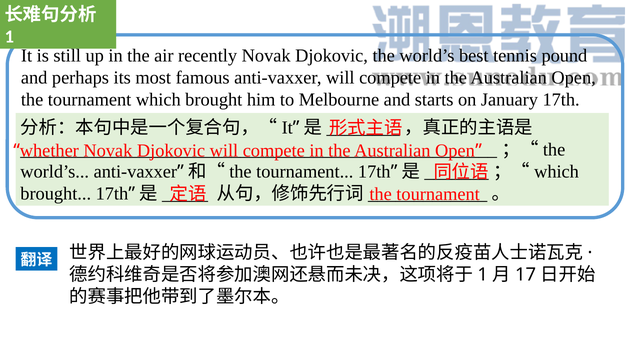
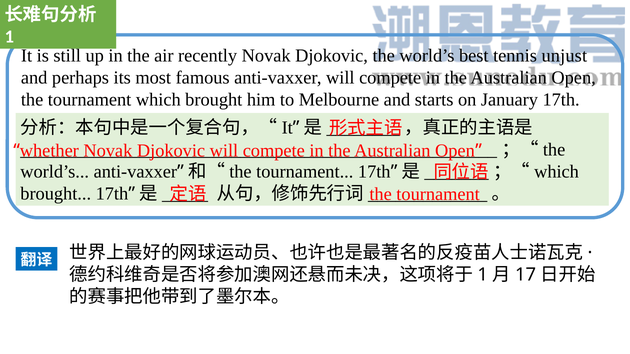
pound: pound -> unjust (564, 56)
